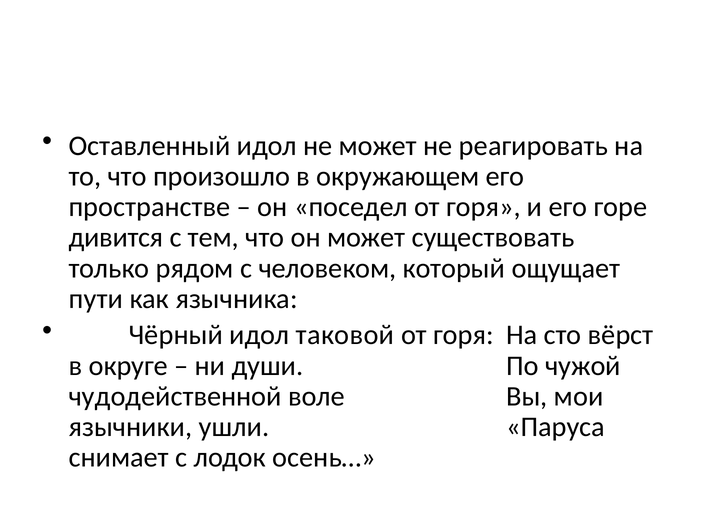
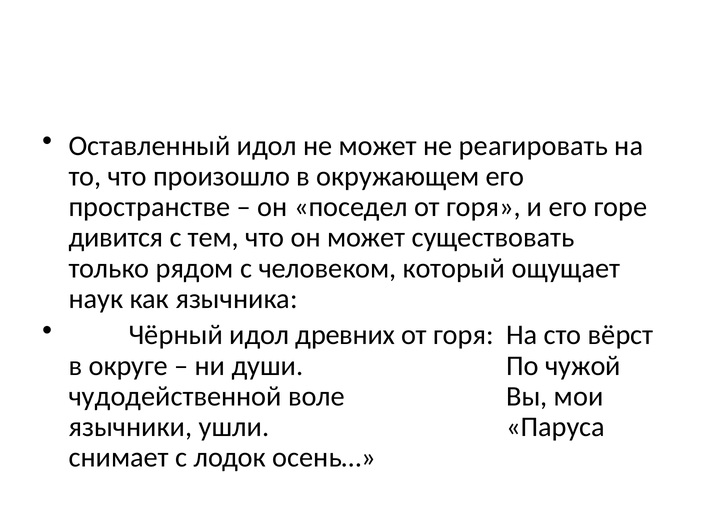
пути: пути -> наук (96, 299)
таковой: таковой -> древних (345, 335)
